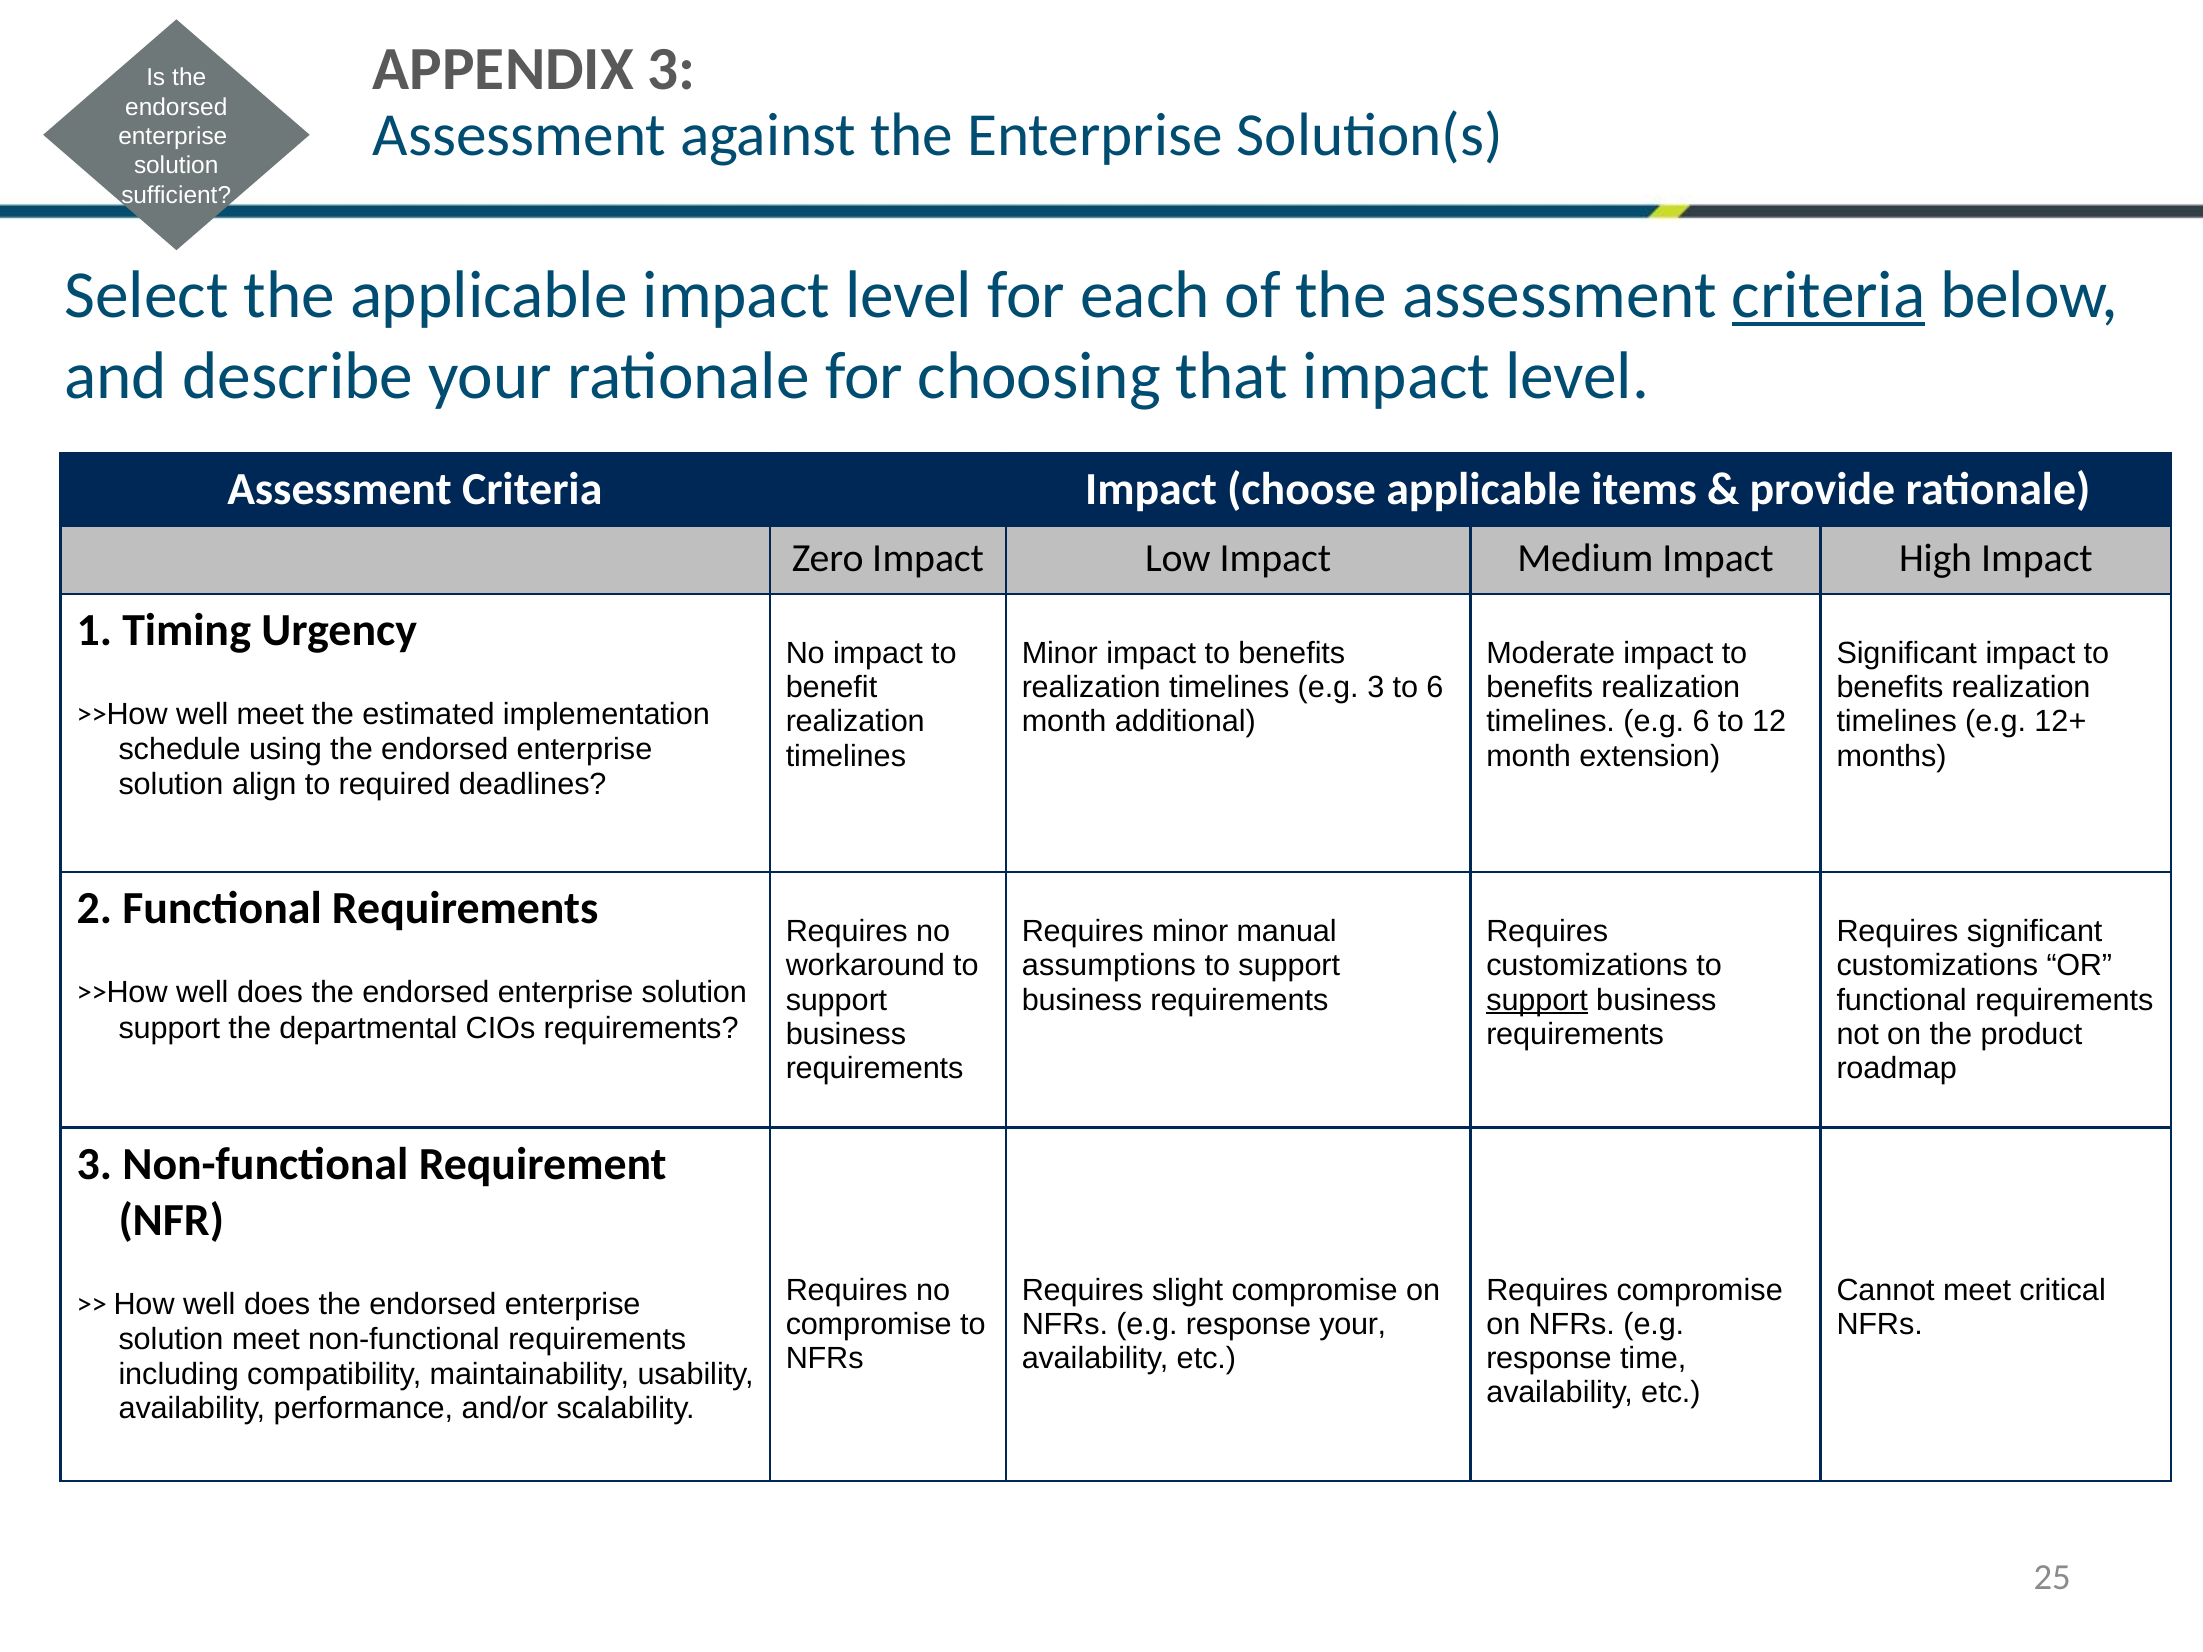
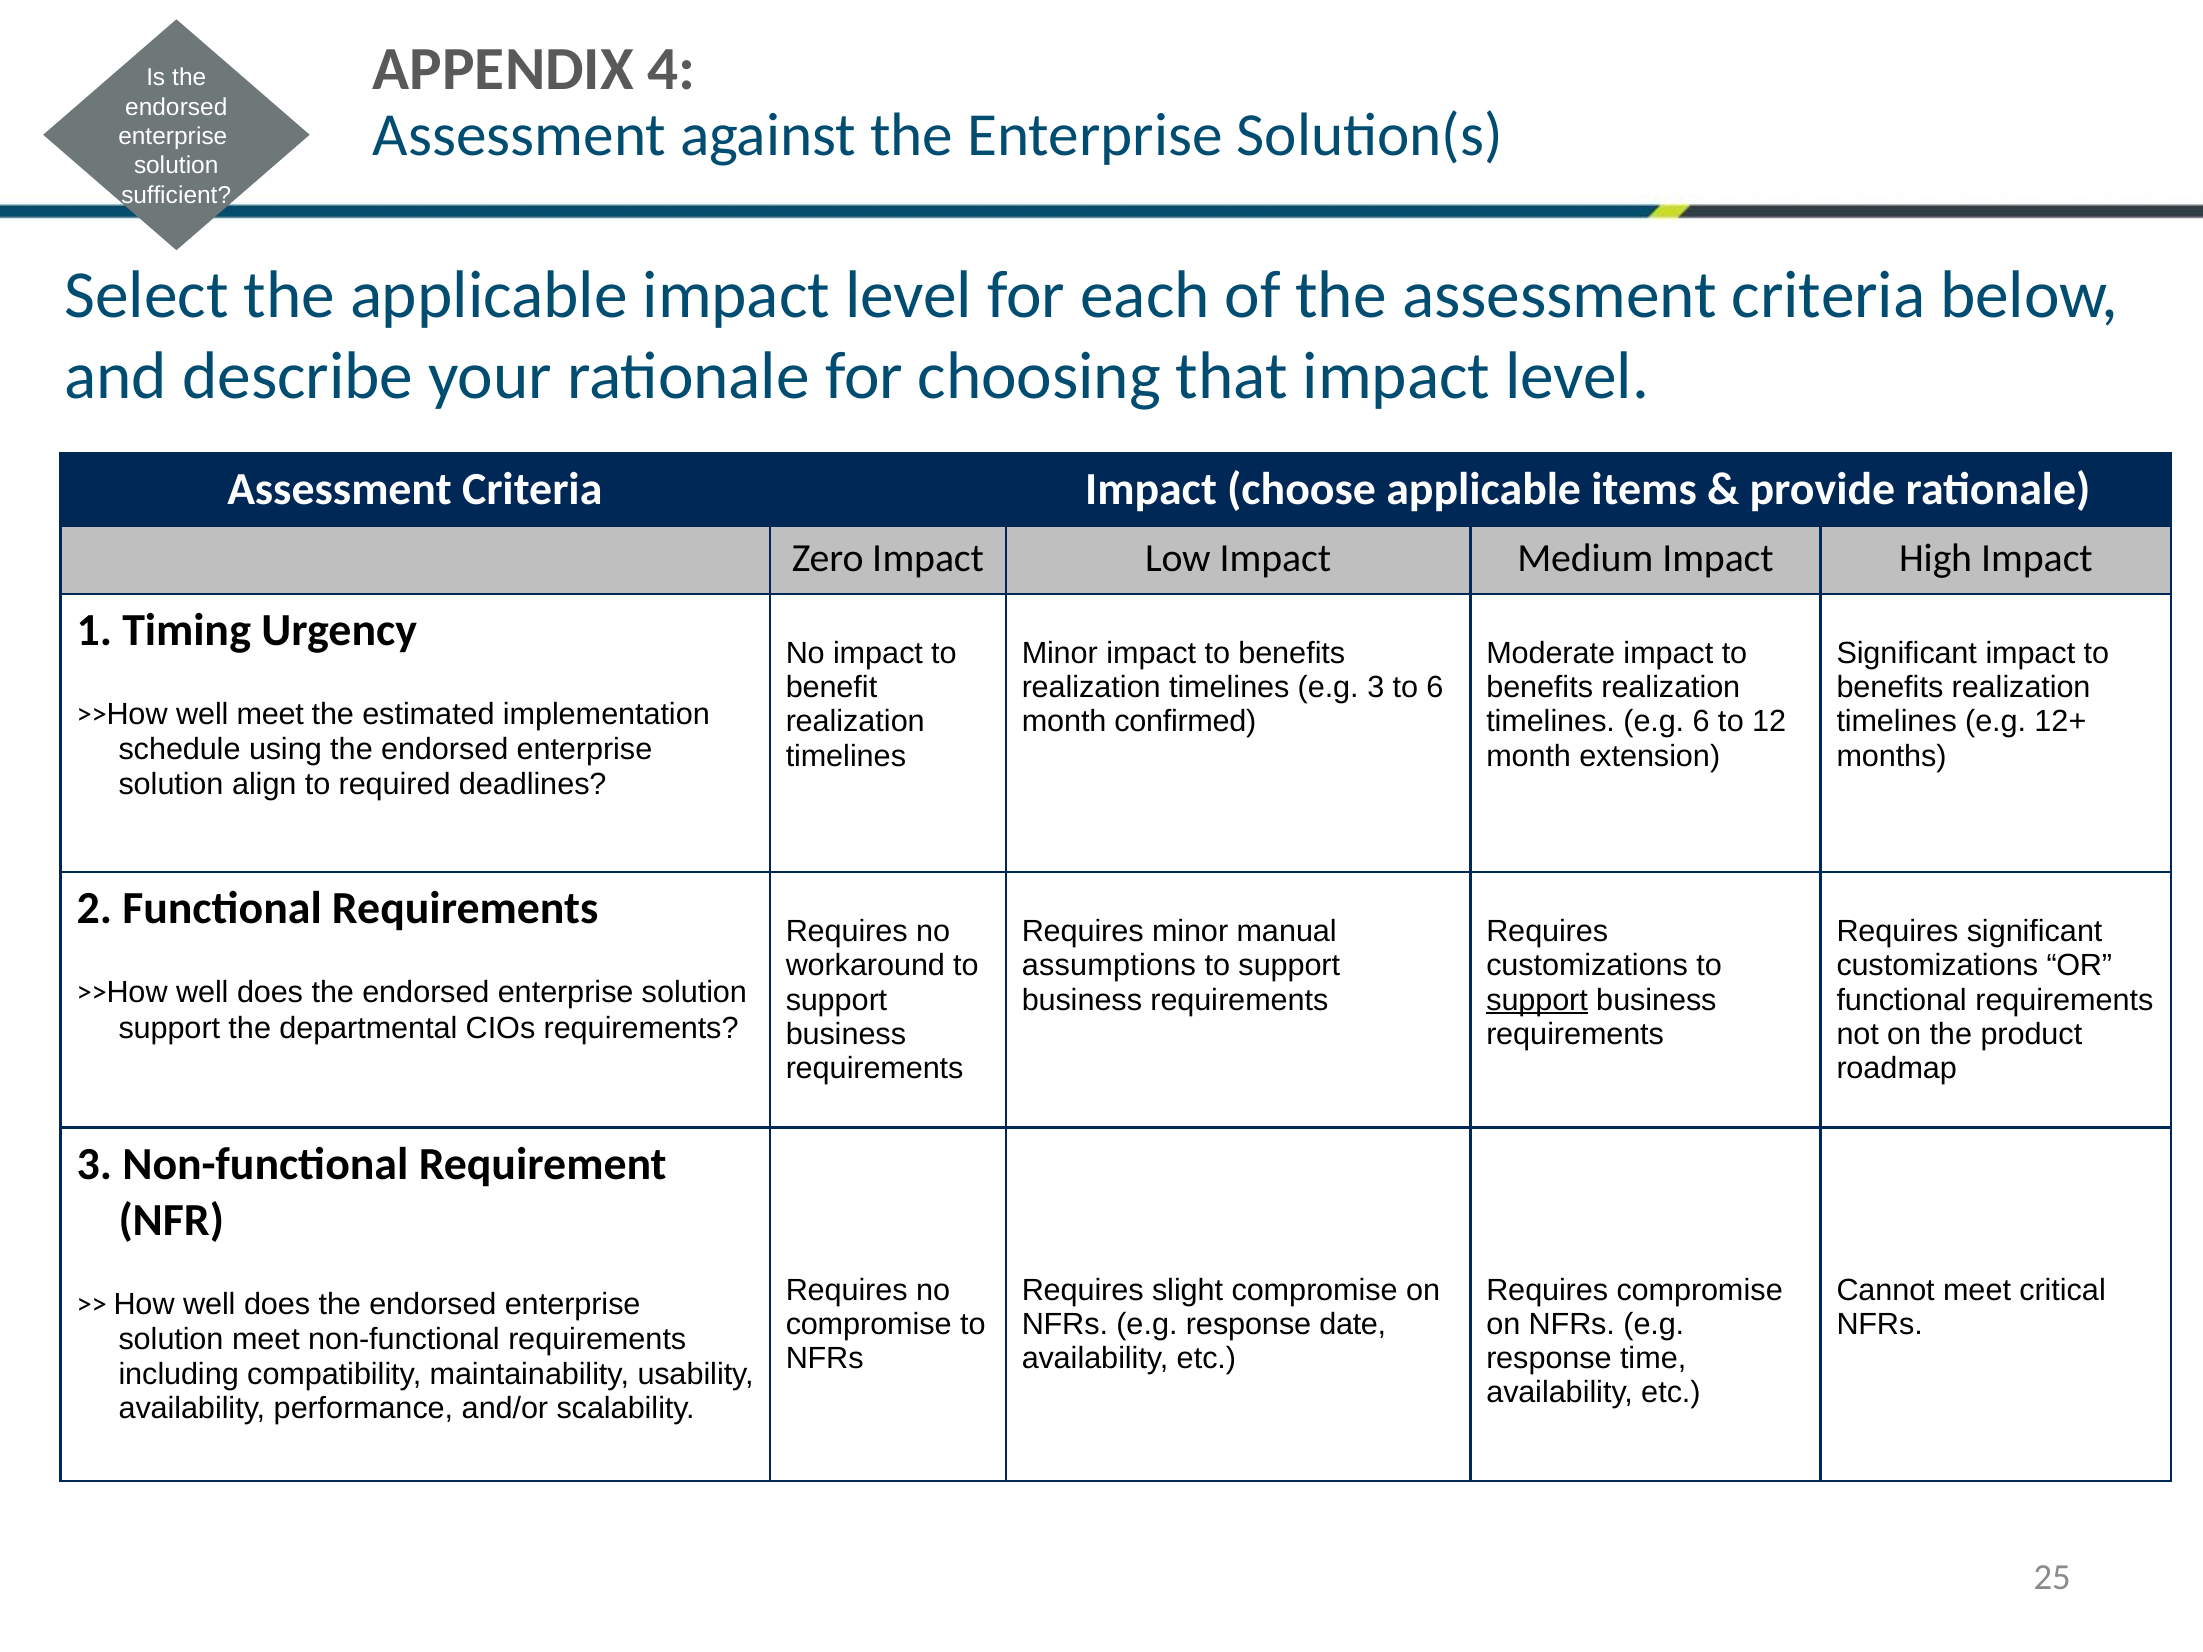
APPENDIX 3: 3 -> 4 (672, 69)
criteria underline: present -> none (1829, 295)
additional: additional -> confirmed (1185, 722)
response your: your -> date (1353, 1324)
